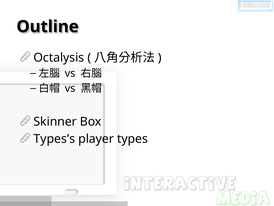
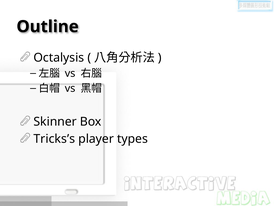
Types’s: Types’s -> Tricks’s (54, 139)
